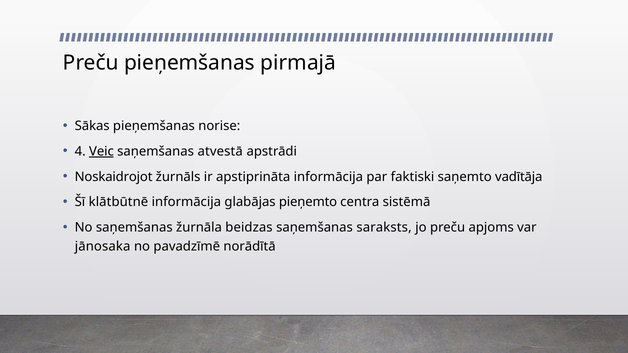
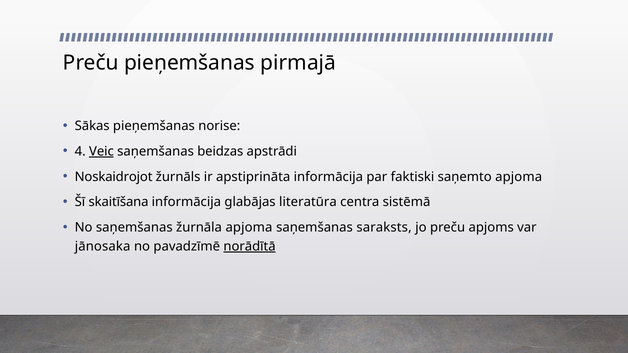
atvestā: atvestā -> beidzas (220, 152)
saņemto vadītāja: vadītāja -> apjoma (519, 177)
klātbūtnē: klātbūtnē -> skaitīšana (119, 202)
pieņemto: pieņemto -> literatūra (308, 202)
žurnāla beidzas: beidzas -> apjoma (249, 228)
norādītā underline: none -> present (250, 247)
